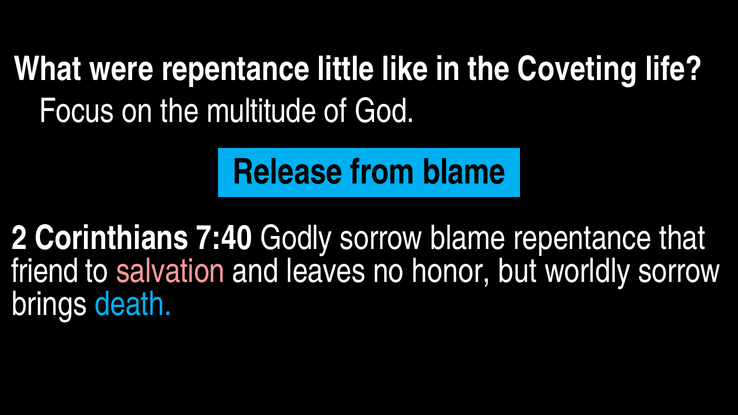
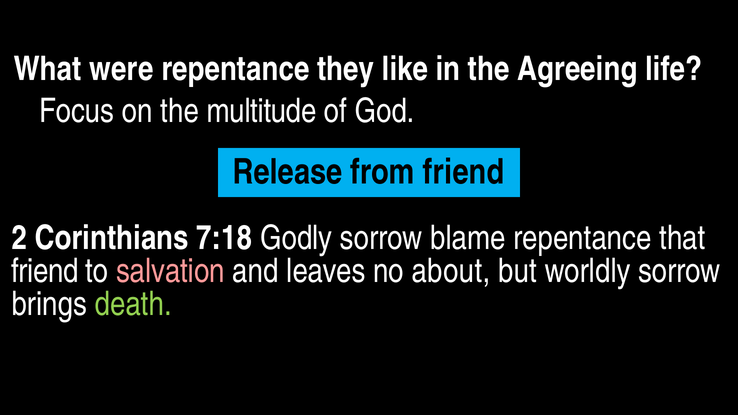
little: little -> they (346, 69)
Coveting: Coveting -> Agreeing (577, 69)
from blame: blame -> friend (464, 172)
7:40: 7:40 -> 7:18 (224, 238)
honor: honor -> about (451, 271)
death colour: light blue -> light green (133, 304)
